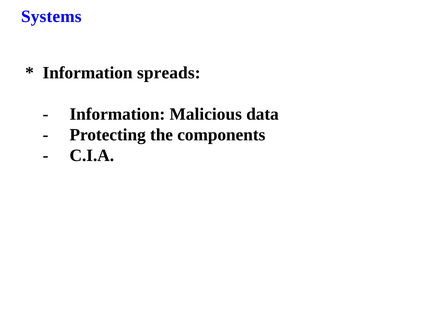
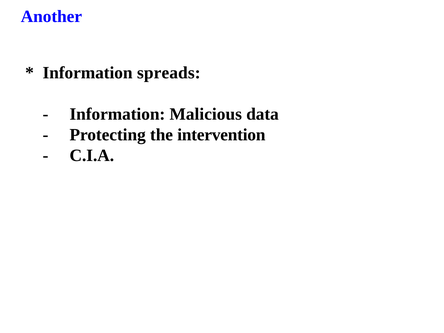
Systems: Systems -> Another (51, 17)
components: components -> intervention (221, 135)
